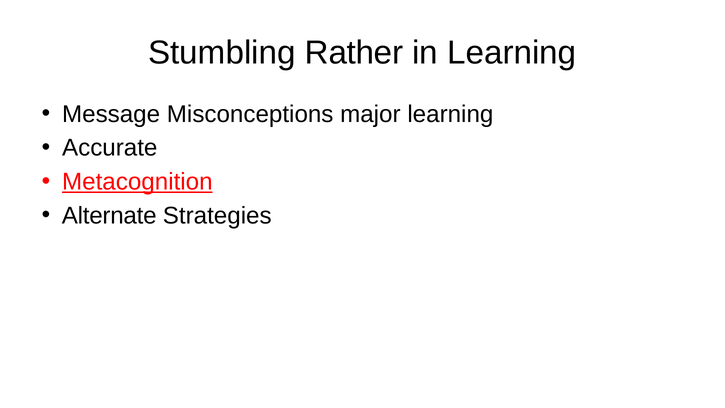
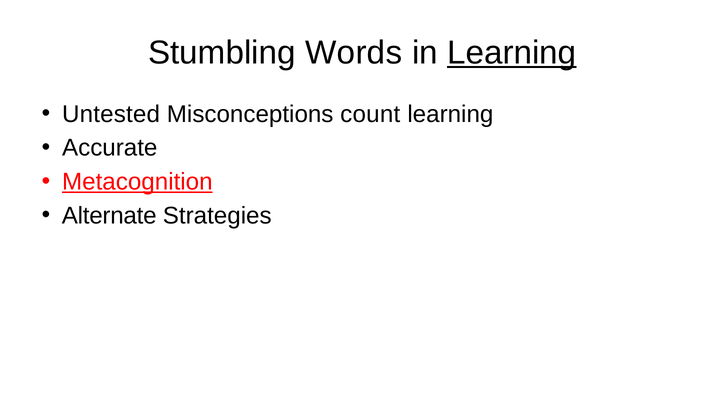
Rather: Rather -> Words (354, 53)
Learning underline: none -> present (512, 53)
Message: Message -> Untested (111, 114)
major: major -> count (370, 114)
